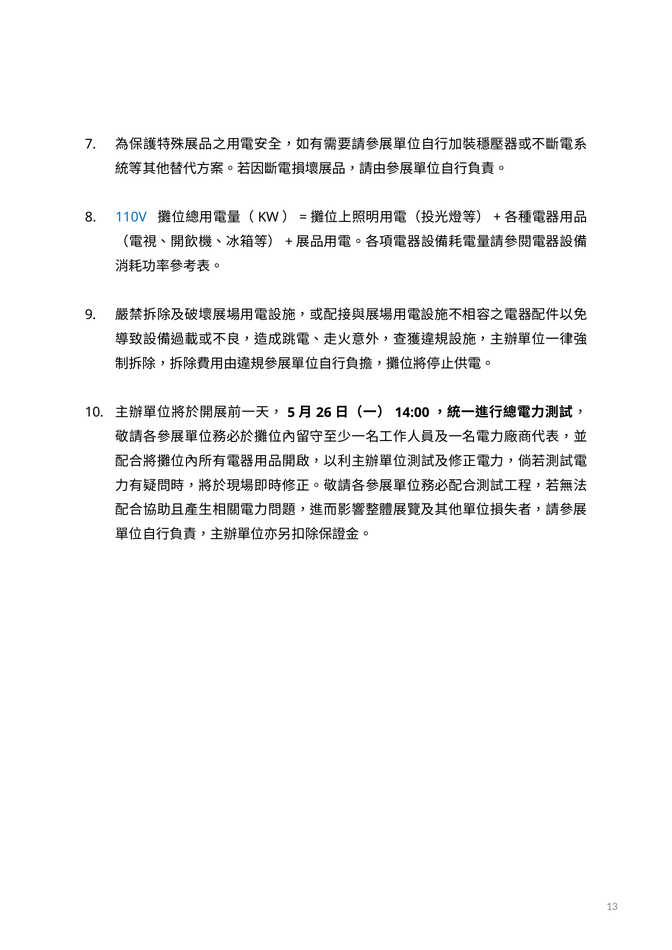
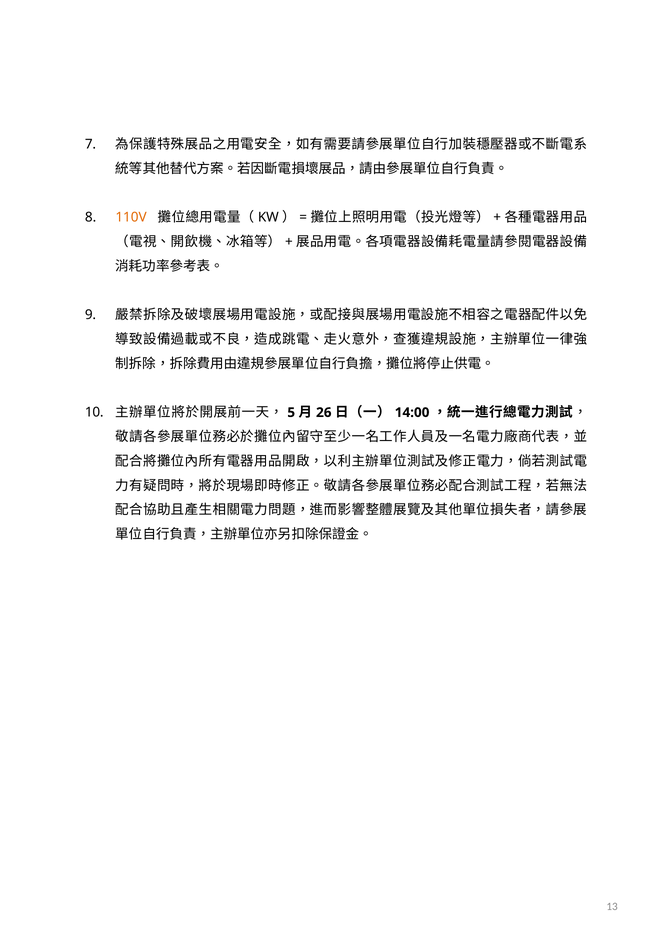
110V colour: blue -> orange (131, 218)
